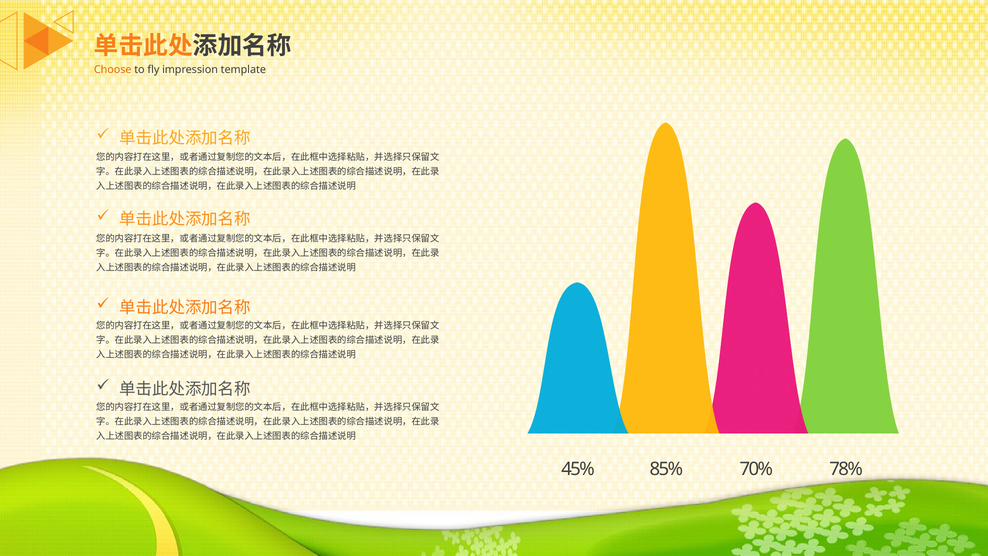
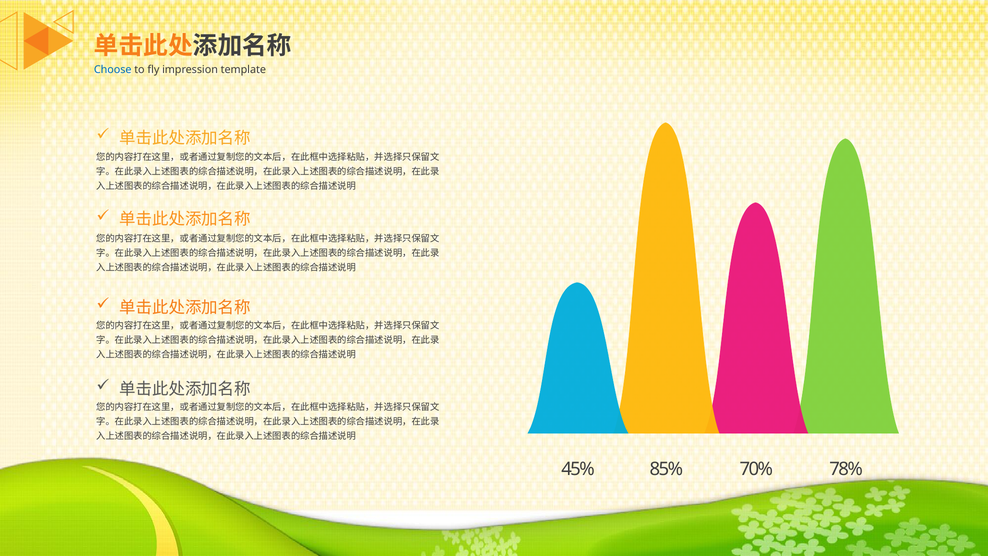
Choose colour: orange -> blue (113, 70)
